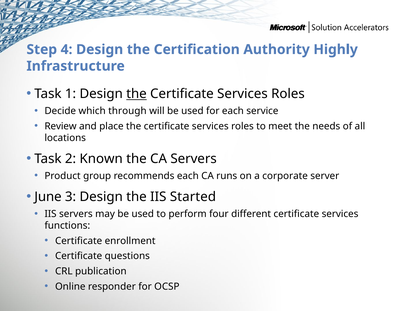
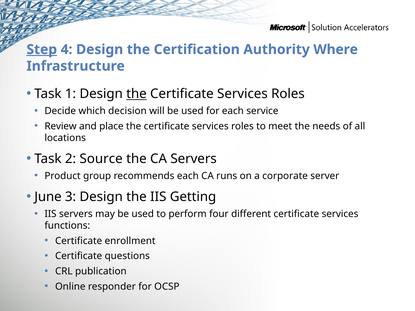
Step underline: none -> present (42, 50)
Highly: Highly -> Where (336, 50)
through: through -> decision (127, 111)
Known: Known -> Source (101, 159)
Started: Started -> Getting (193, 197)
